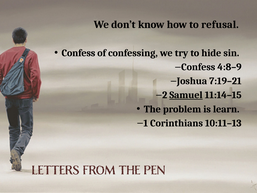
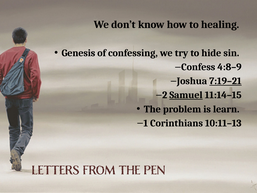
refusal: refusal -> healing (220, 25)
Confess: Confess -> Genesis (78, 53)
7:19–21 underline: none -> present (225, 81)
